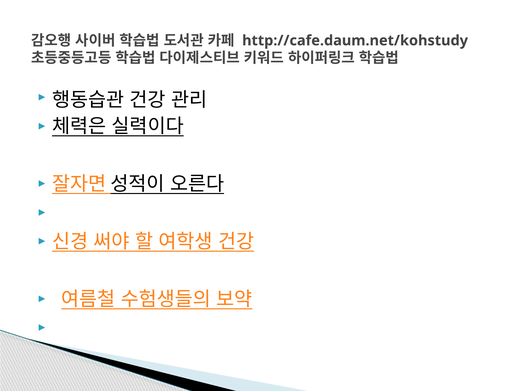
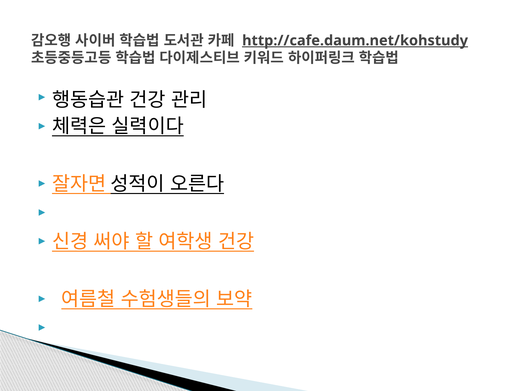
http://cafe.daum.net/kohstudy underline: none -> present (355, 41)
